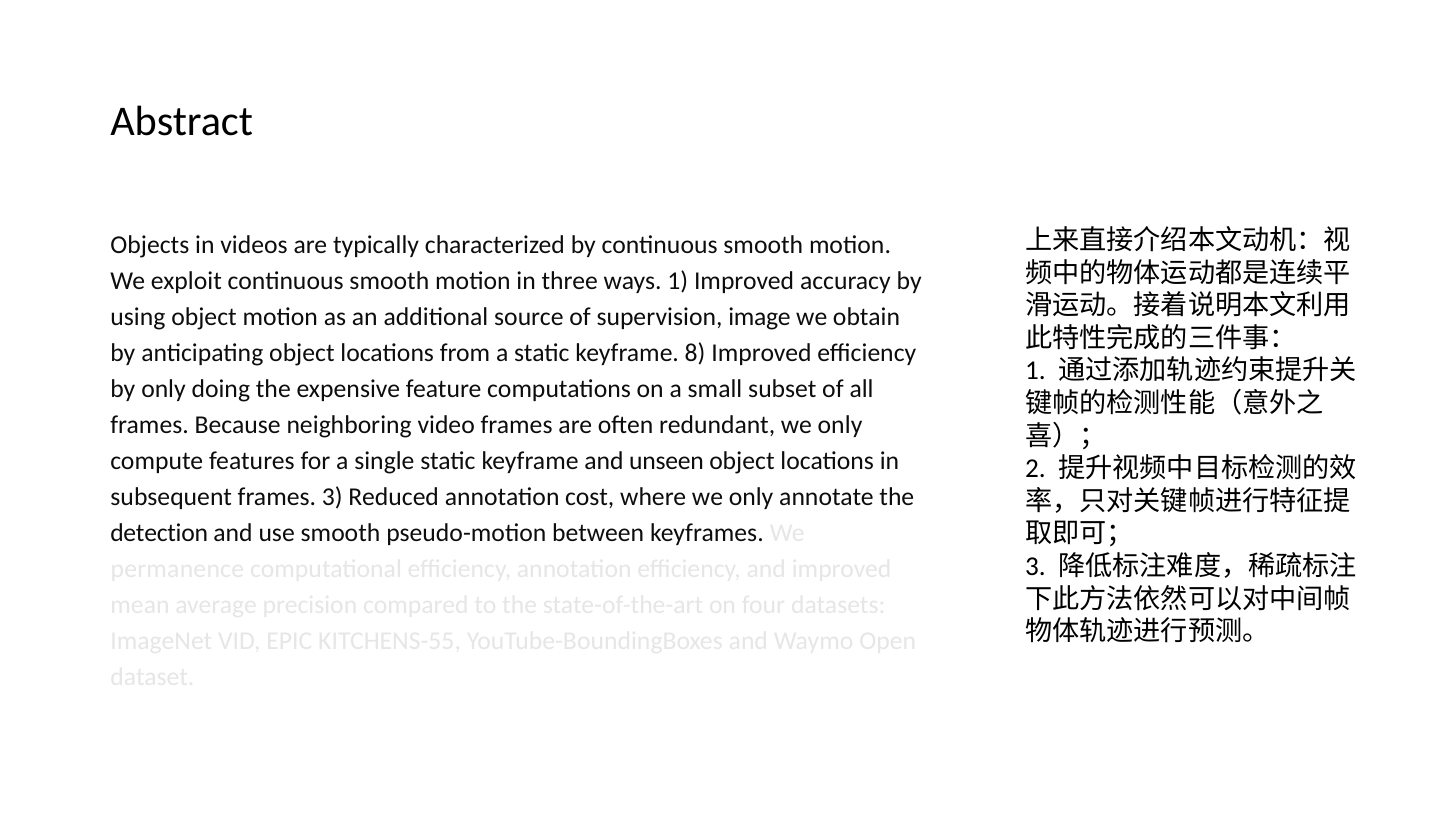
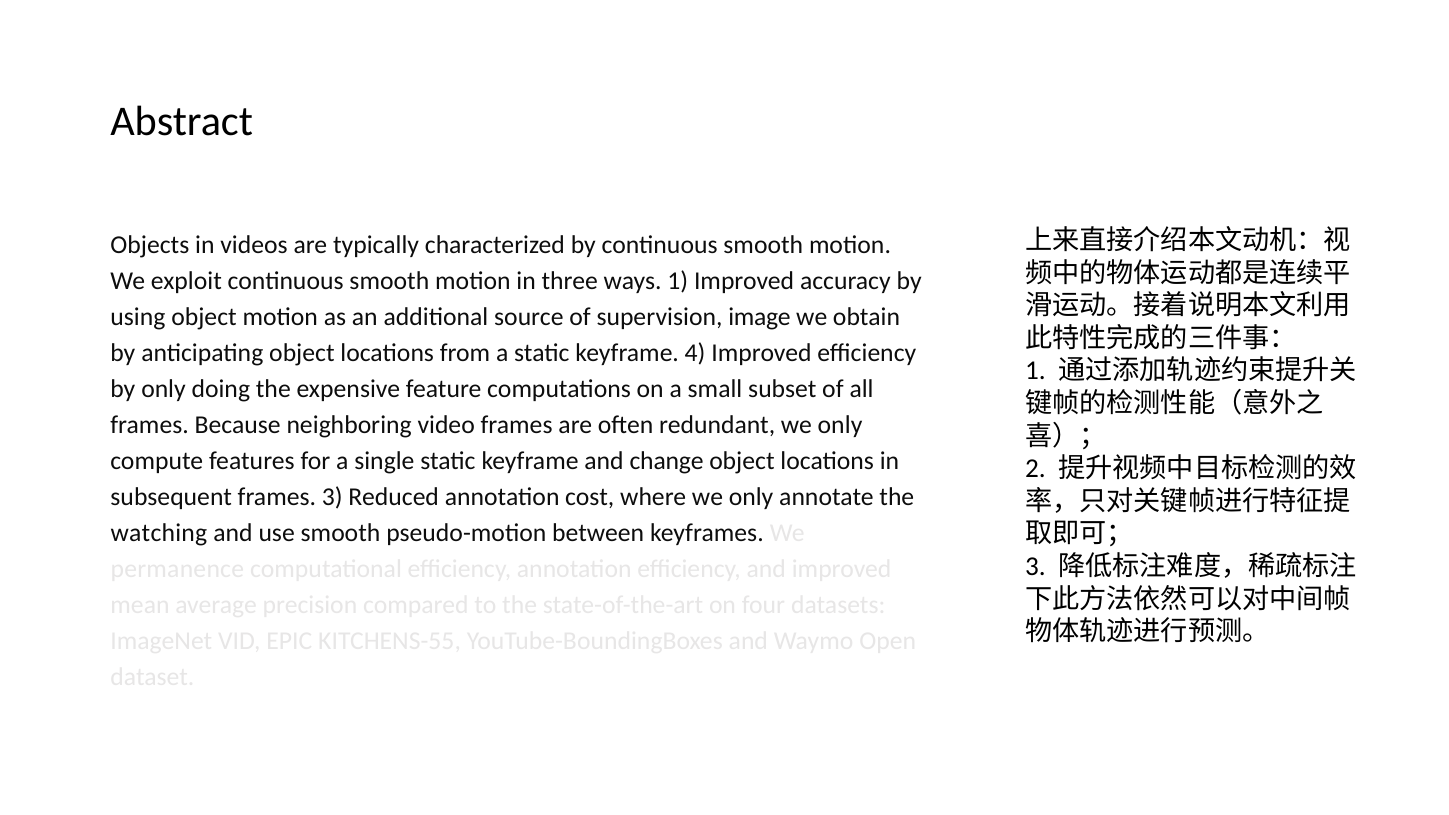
8: 8 -> 4 (695, 353)
unseen: unseen -> change (667, 461)
detection: detection -> watching (159, 533)
